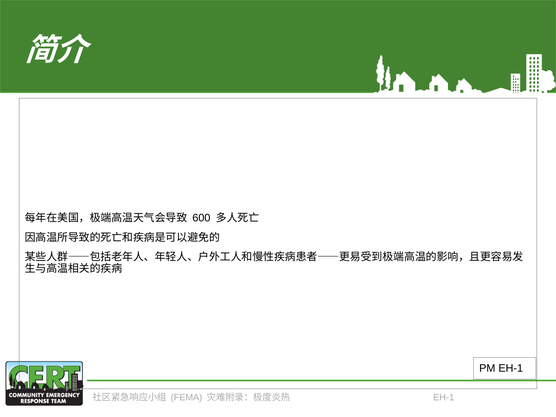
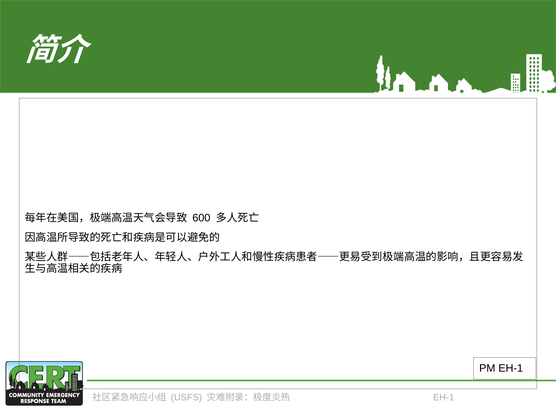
FEMA: FEMA -> USFS (186, 397)
